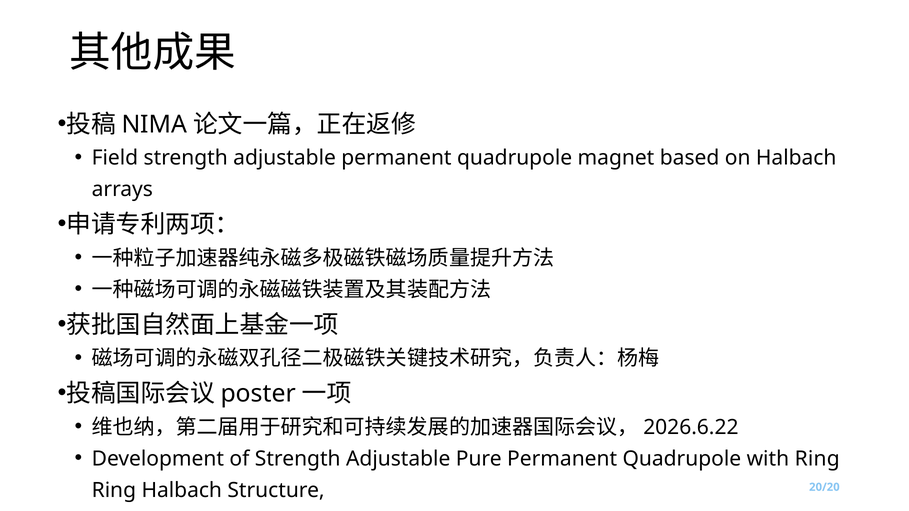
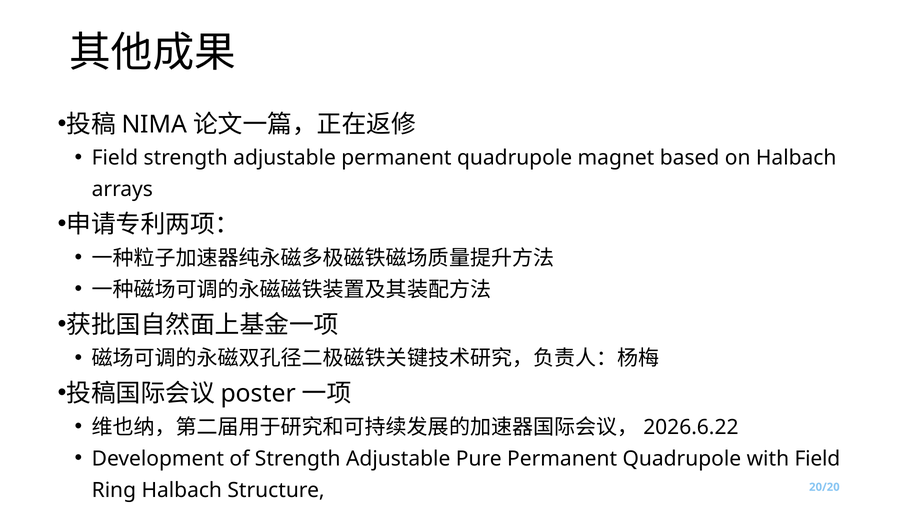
with Ring: Ring -> Field (817, 459)
